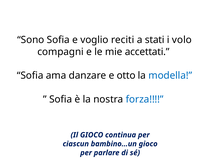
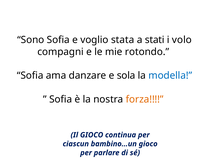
reciti: reciti -> stata (123, 40)
accettati: accettati -> rotondo (147, 52)
otto: otto -> sola (126, 75)
forza colour: blue -> orange (145, 99)
